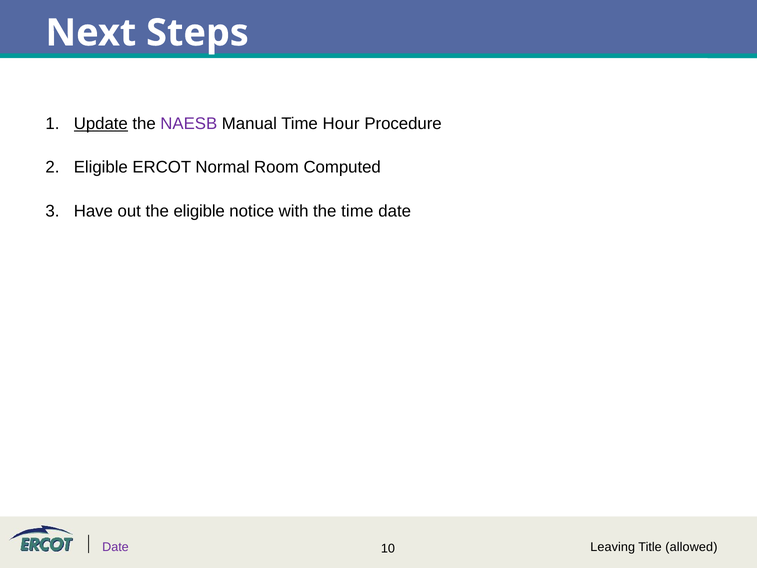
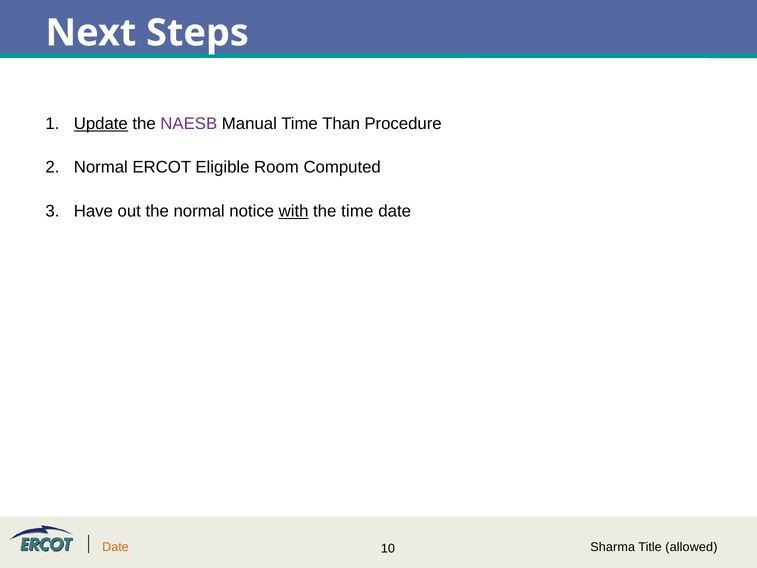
Hour: Hour -> Than (341, 124)
Eligible: Eligible -> Normal (101, 167)
Normal: Normal -> Eligible (222, 167)
the eligible: eligible -> normal (199, 211)
with underline: none -> present (294, 211)
Date colour: purple -> orange (115, 547)
Leaving: Leaving -> Sharma (613, 547)
